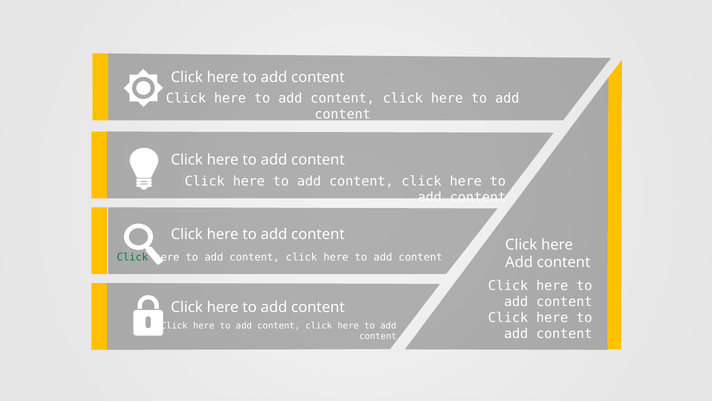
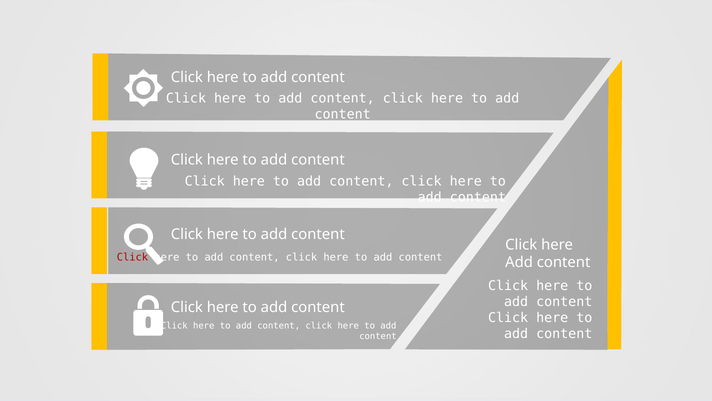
Click colour: green -> red (132, 257)
